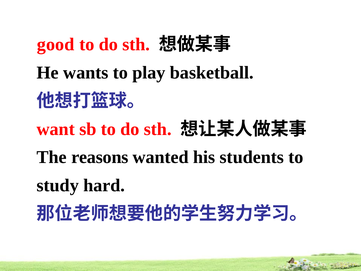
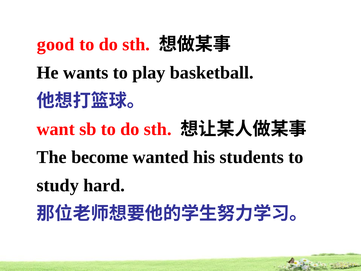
reasons: reasons -> become (100, 157)
